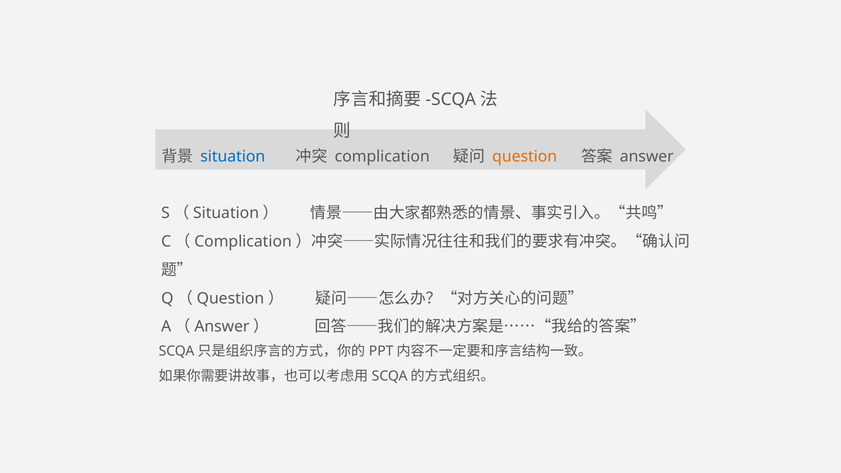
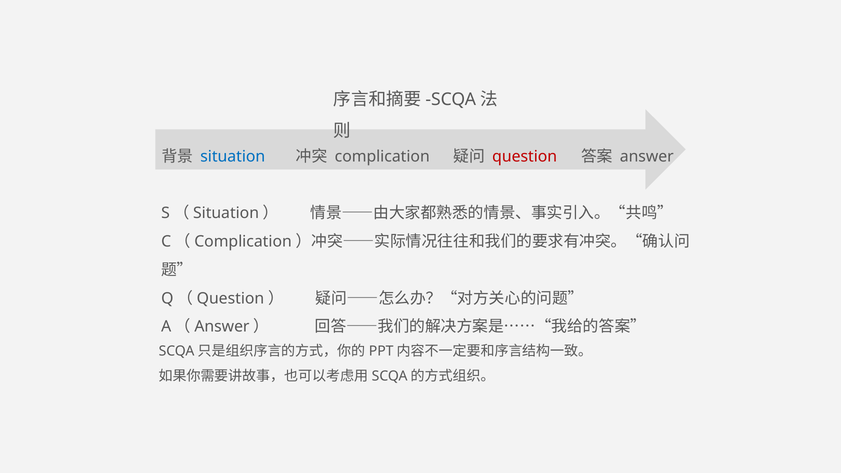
question colour: orange -> red (525, 157)
